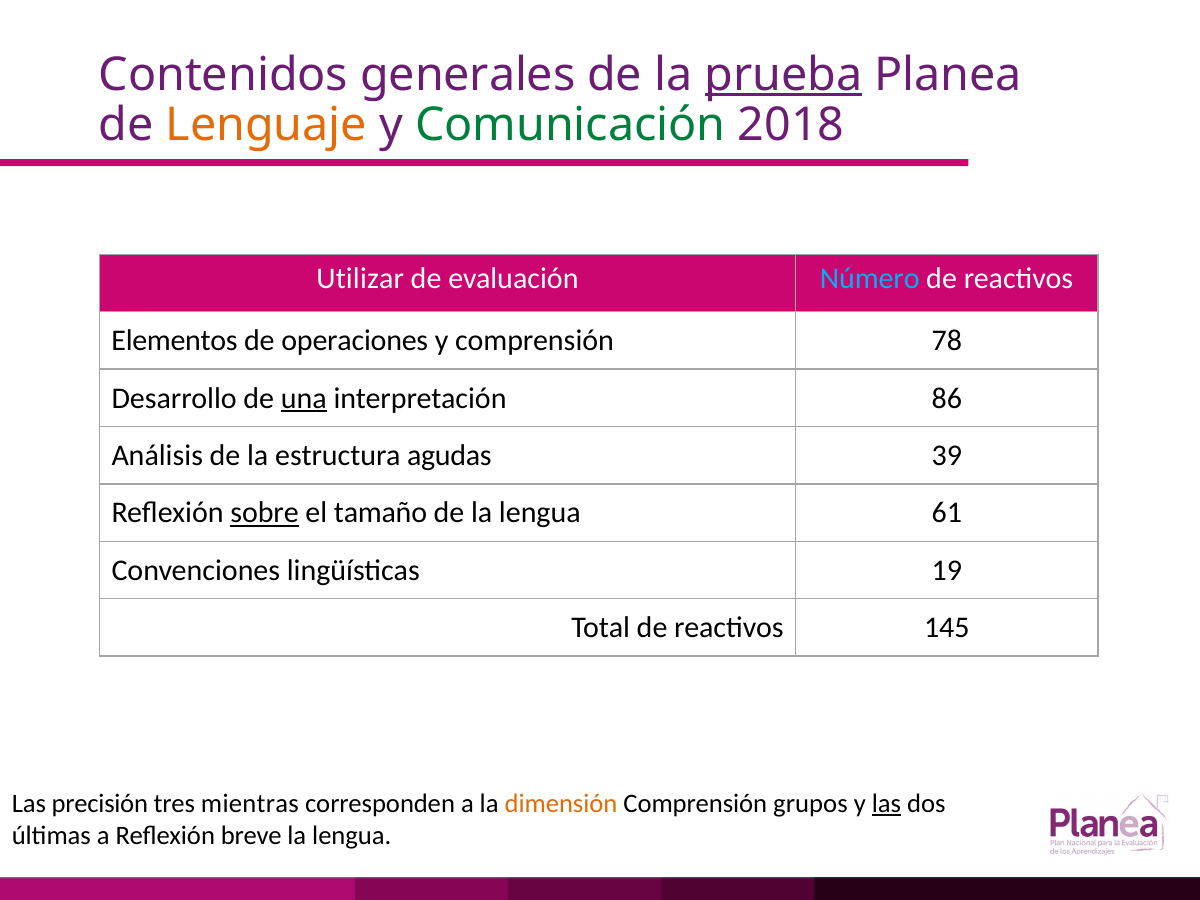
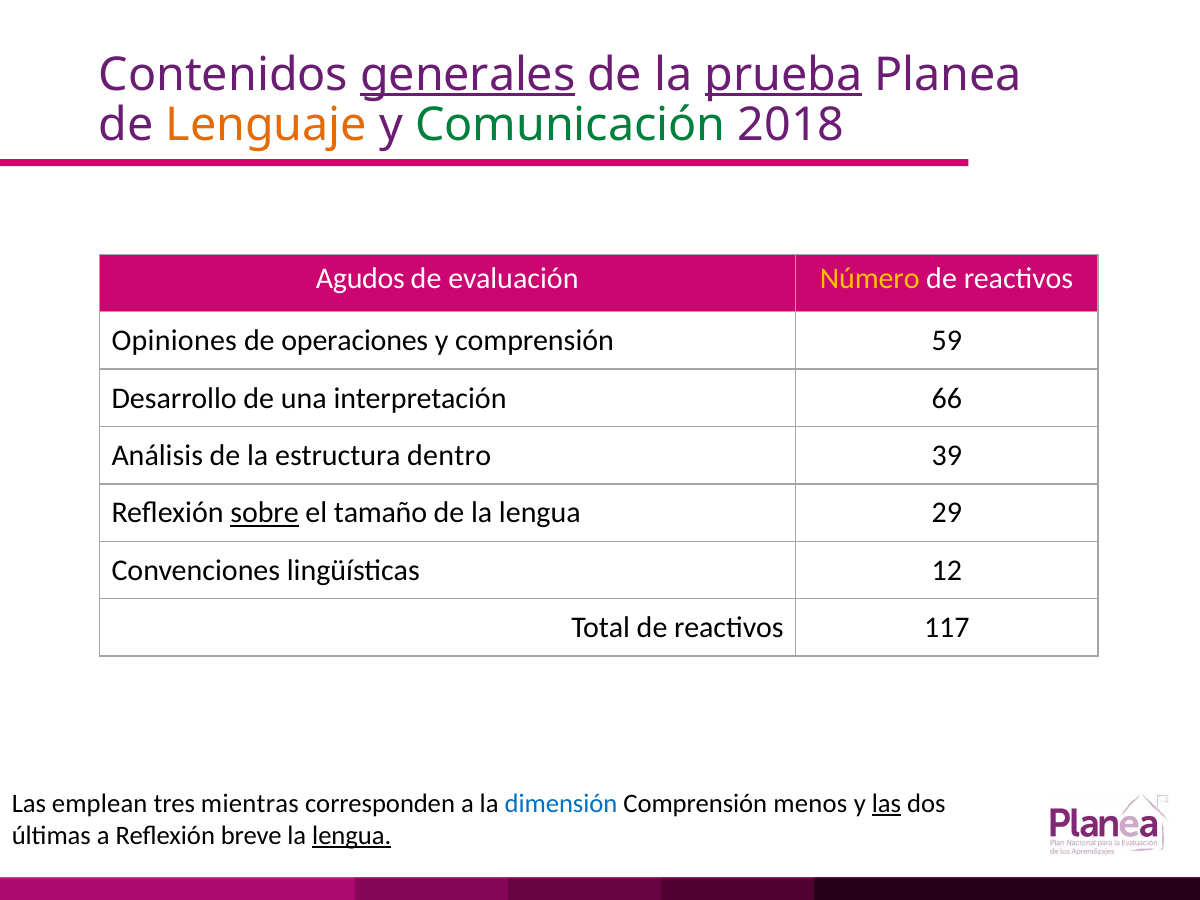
generales underline: none -> present (468, 75)
Utilizar: Utilizar -> Agudos (360, 279)
Número colour: light blue -> yellow (870, 279)
Elementos: Elementos -> Opiniones (174, 341)
78: 78 -> 59 (947, 341)
una underline: present -> none (304, 398)
86: 86 -> 66 (947, 398)
agudas: agudas -> dentro (449, 456)
61: 61 -> 29 (947, 513)
19: 19 -> 12 (947, 570)
145: 145 -> 117 (947, 628)
precisión: precisión -> emplean (100, 804)
dimensión colour: orange -> blue (561, 804)
grupos: grupos -> menos (810, 804)
lengua underline: none -> present (352, 836)
